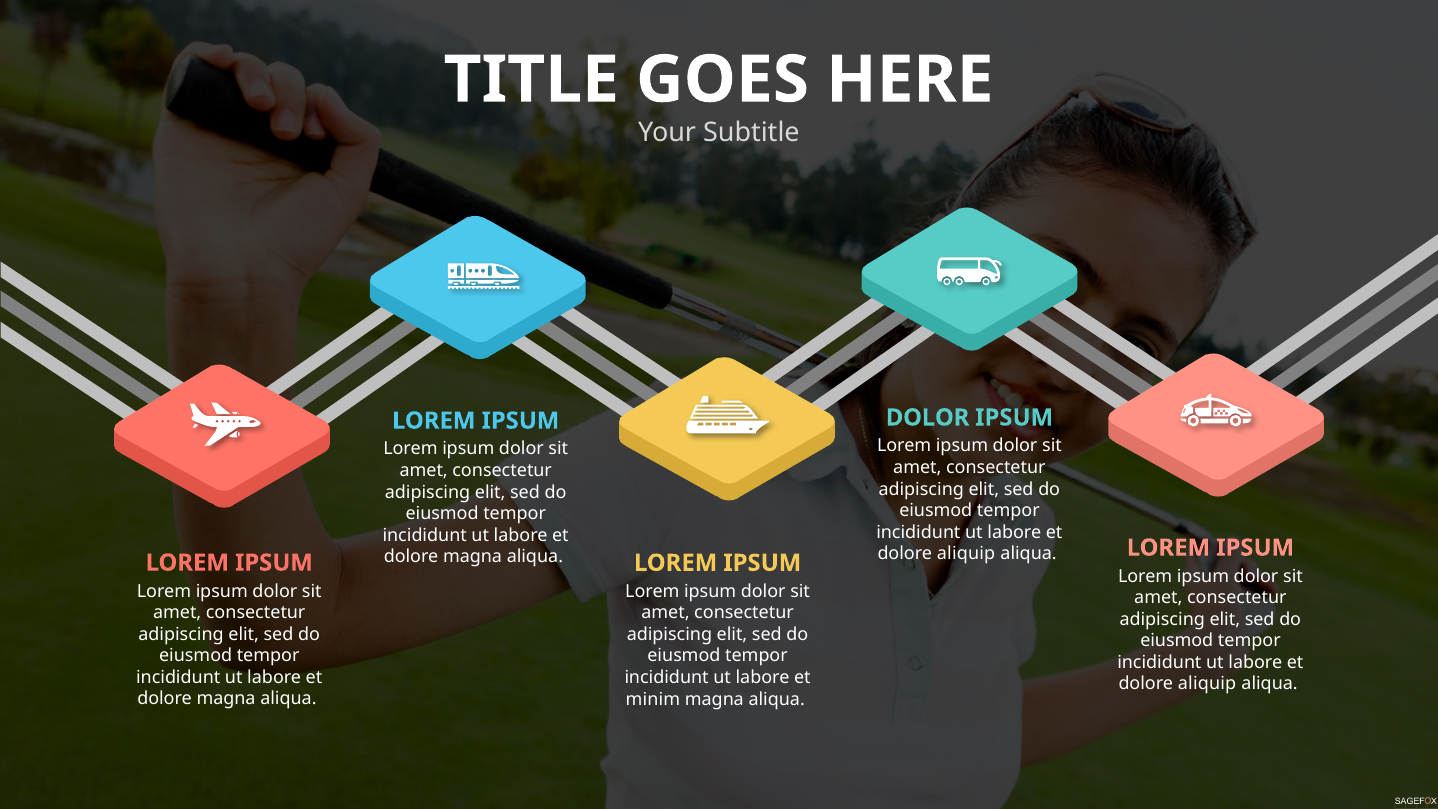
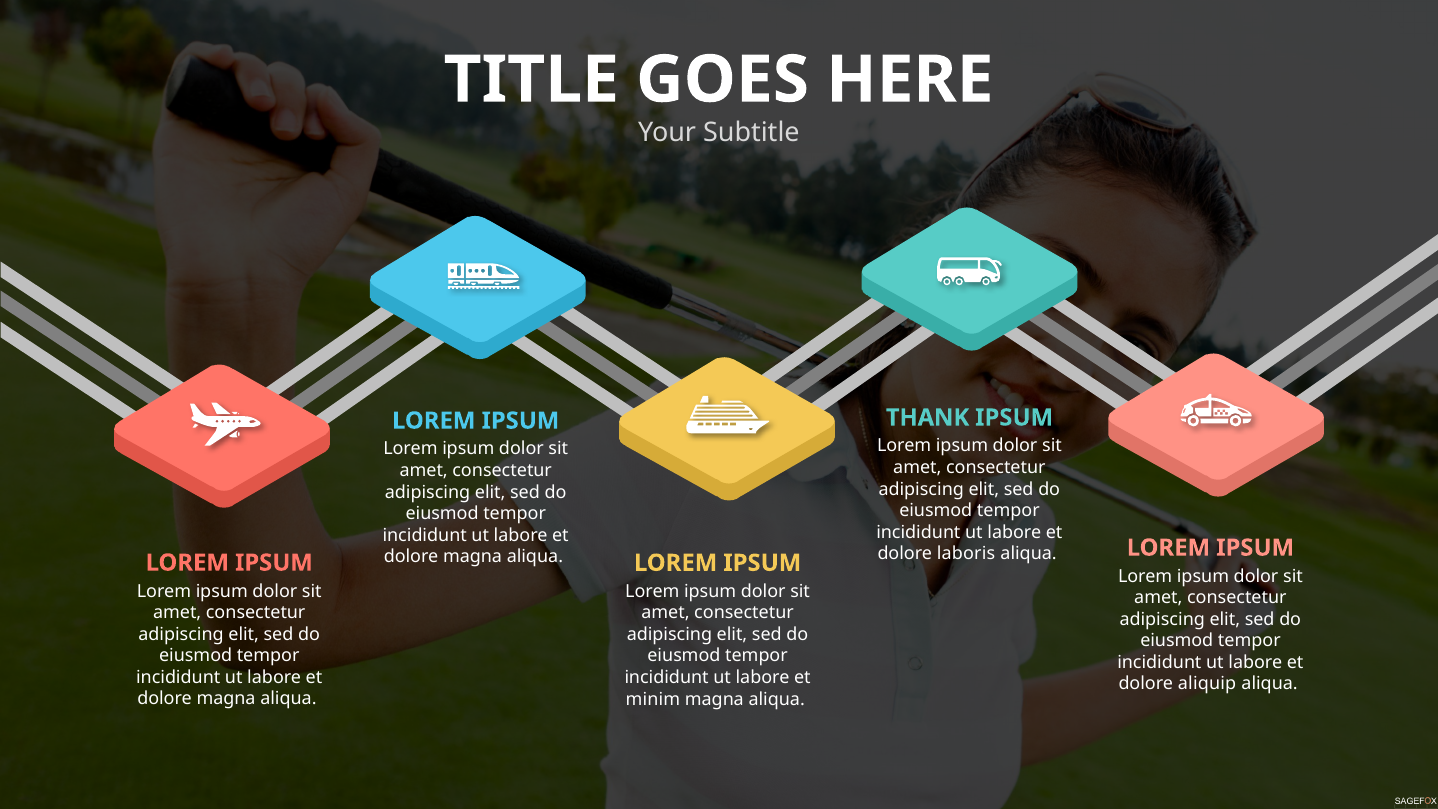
DOLOR: DOLOR -> THANK (928, 418)
aliquip: aliquip -> laboris (966, 554)
